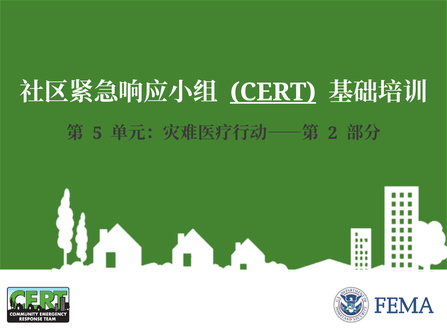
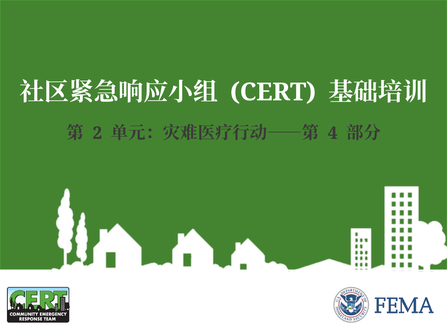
CERT underline: present -> none (273, 92)
5: 5 -> 2 (97, 133)
2: 2 -> 4 (333, 133)
